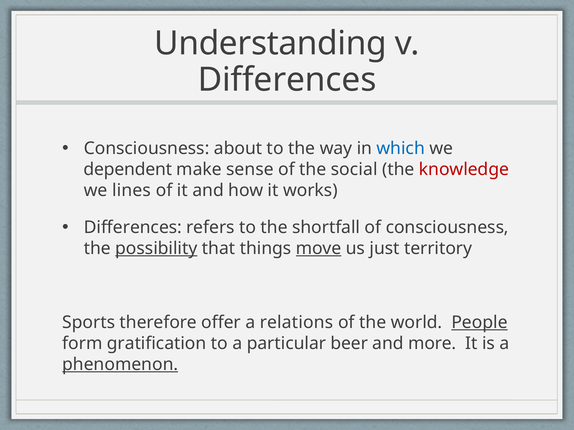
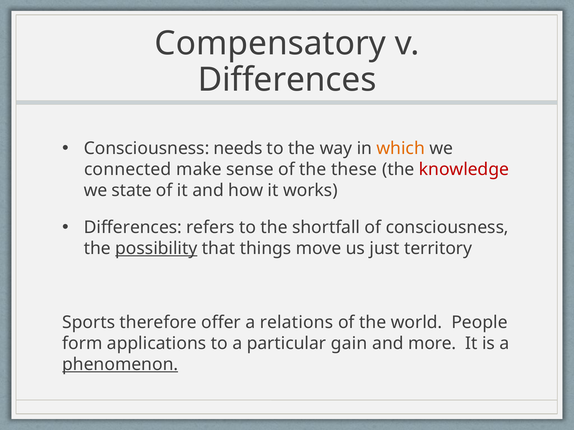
Understanding: Understanding -> Compensatory (270, 44)
about: about -> needs (238, 149)
which colour: blue -> orange (401, 149)
dependent: dependent -> connected (128, 170)
social: social -> these (354, 170)
lines: lines -> state (132, 191)
move underline: present -> none (319, 249)
People underline: present -> none (479, 323)
gratification: gratification -> applications (157, 344)
beer: beer -> gain (349, 344)
